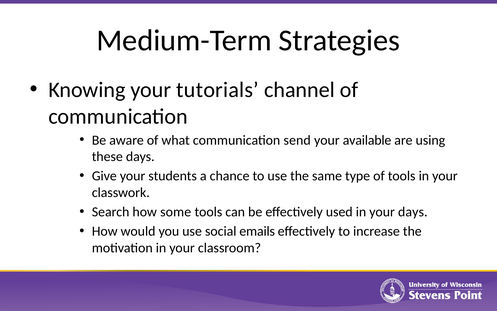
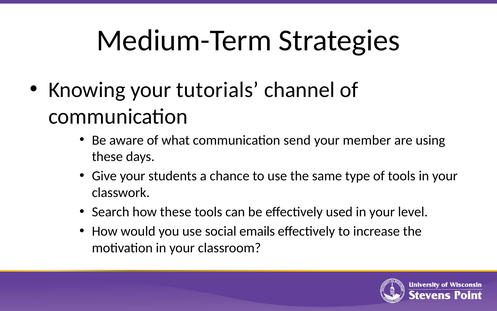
available: available -> member (367, 140)
how some: some -> these (176, 212)
your days: days -> level (413, 212)
